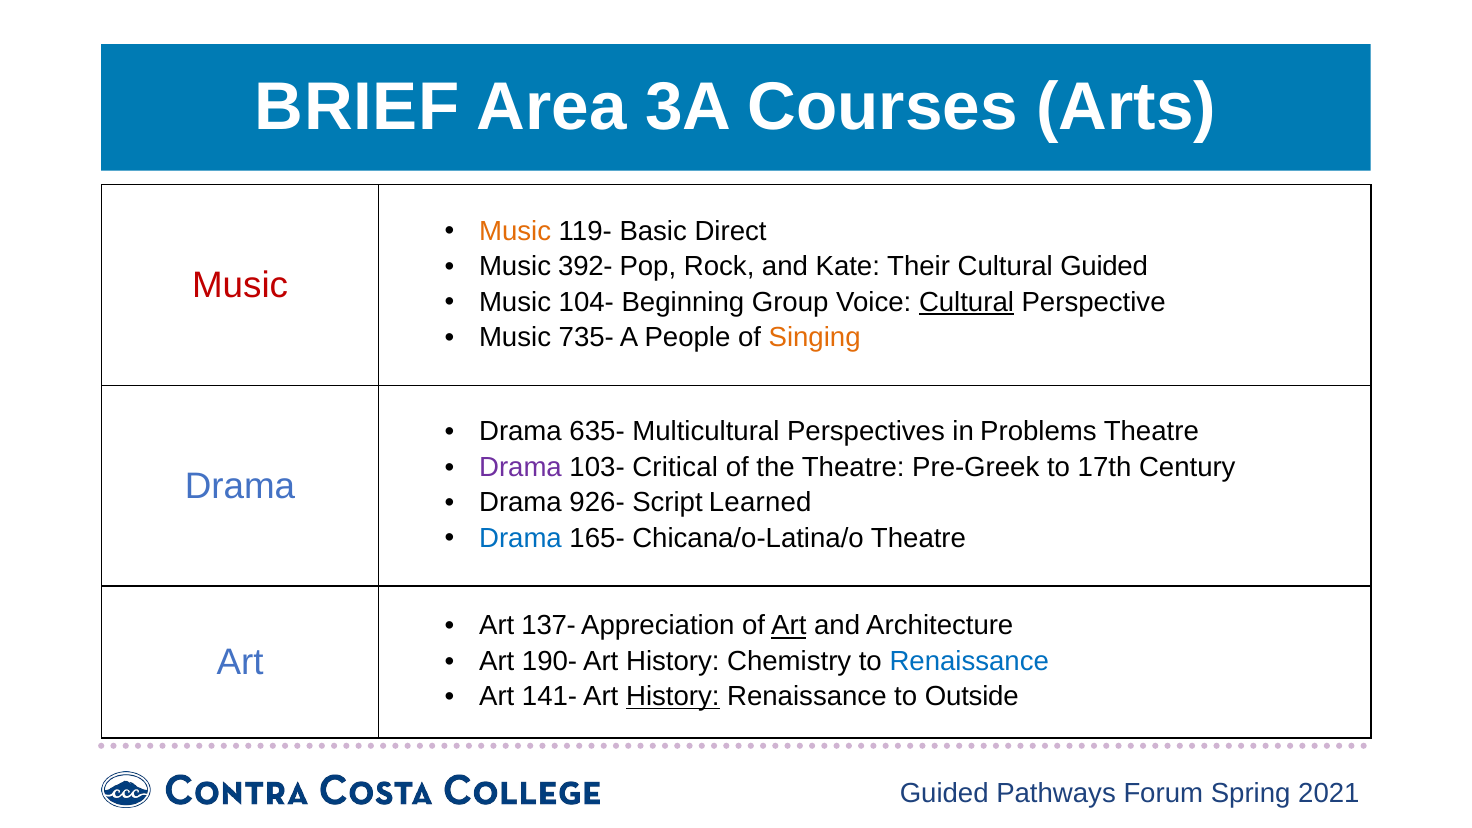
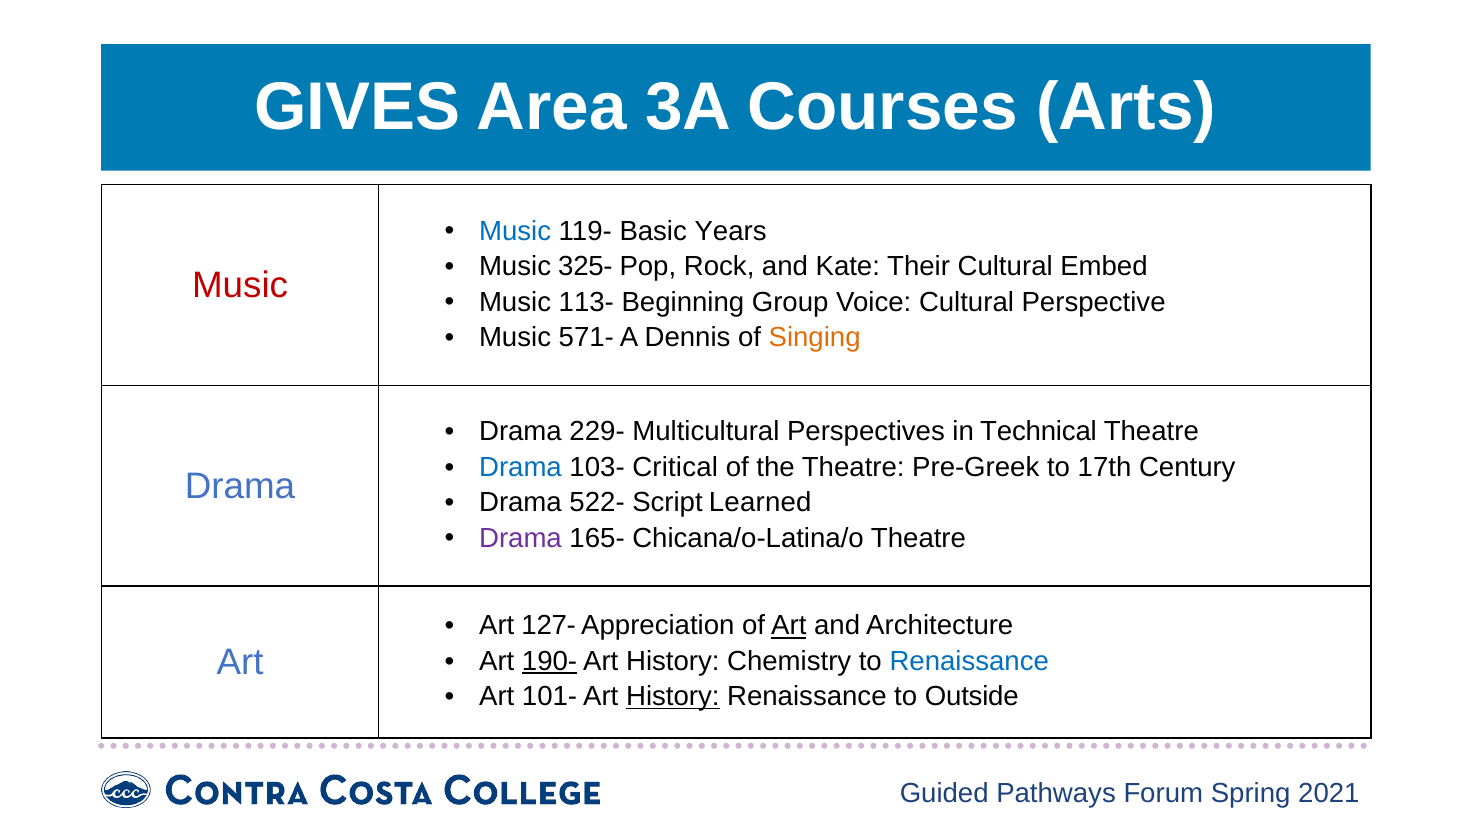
BRIEF: BRIEF -> GIVES (357, 107)
Music colour: orange -> blue (515, 231)
Direct: Direct -> Years (731, 231)
392-: 392- -> 325- (585, 267)
Cultural Guided: Guided -> Embed (1104, 267)
104-: 104- -> 113- (586, 302)
Cultural underline: present -> none (966, 302)
735-: 735- -> 571- (586, 337)
People: People -> Dennis (688, 337)
635-: 635- -> 229- (597, 432)
Problems: Problems -> Technical (1039, 432)
Drama colour: purple -> blue (520, 467)
926-: 926- -> 522- (597, 503)
Drama colour: blue -> purple (520, 538)
137-: 137- -> 127- (549, 626)
190- underline: none -> present (550, 661)
141-: 141- -> 101- (550, 697)
